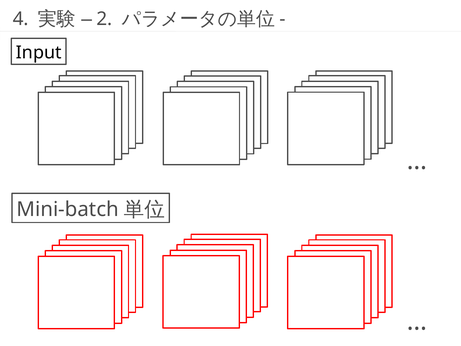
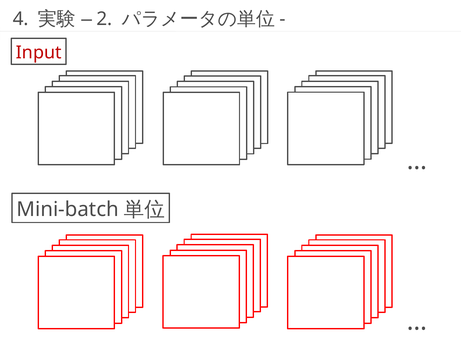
Input colour: black -> red (39, 53)
